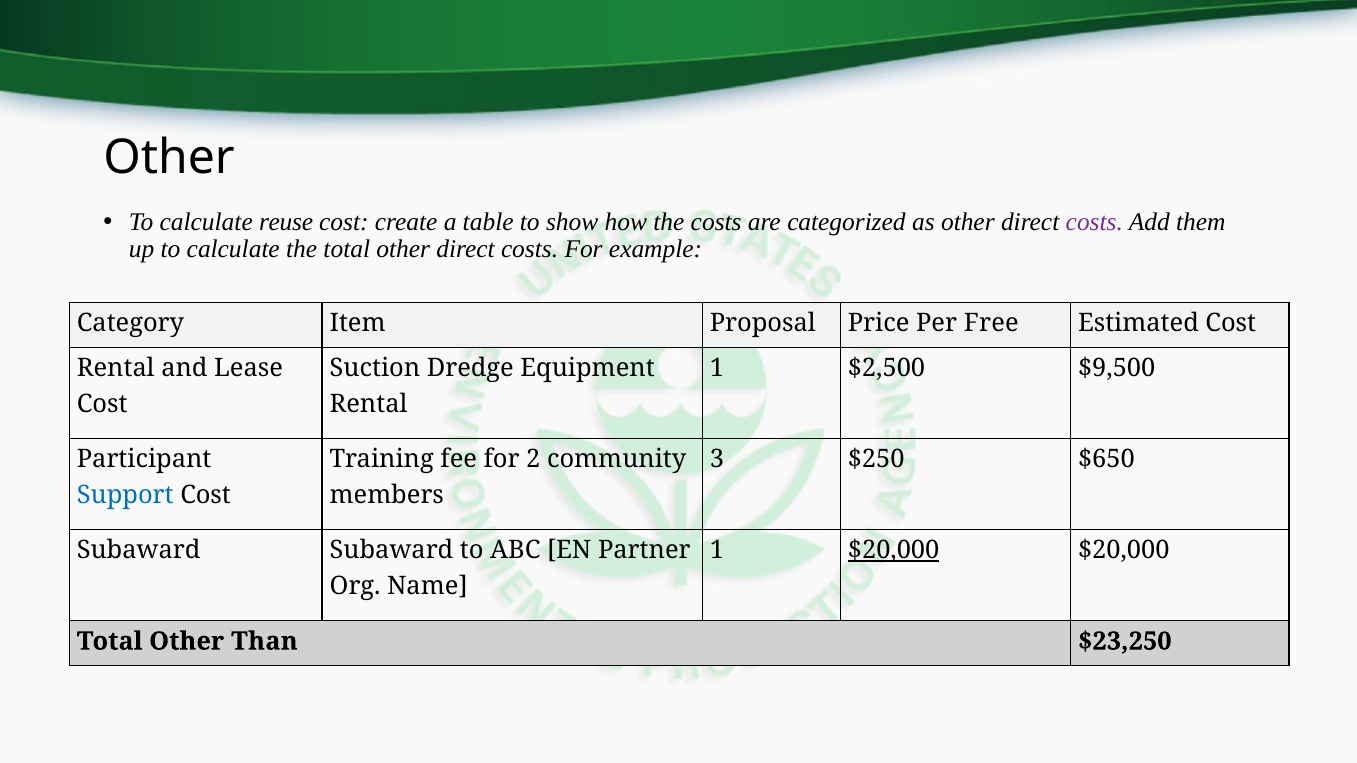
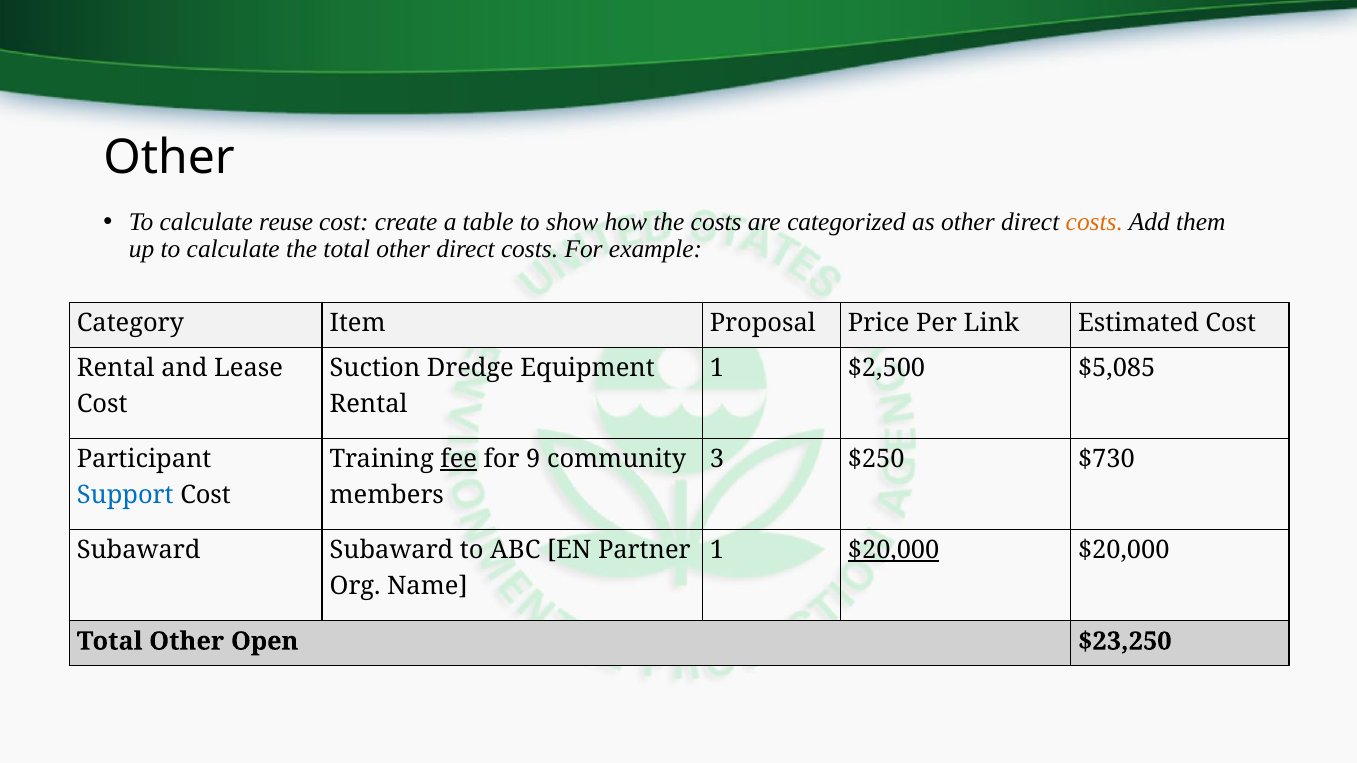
costs colour: purple -> orange (1094, 222)
Free: Free -> Link (991, 323)
$9,500: $9,500 -> $5,085 (1117, 368)
fee underline: none -> present (459, 459)
2: 2 -> 9 (533, 459)
$650: $650 -> $730 (1106, 459)
Than: Than -> Open (265, 642)
